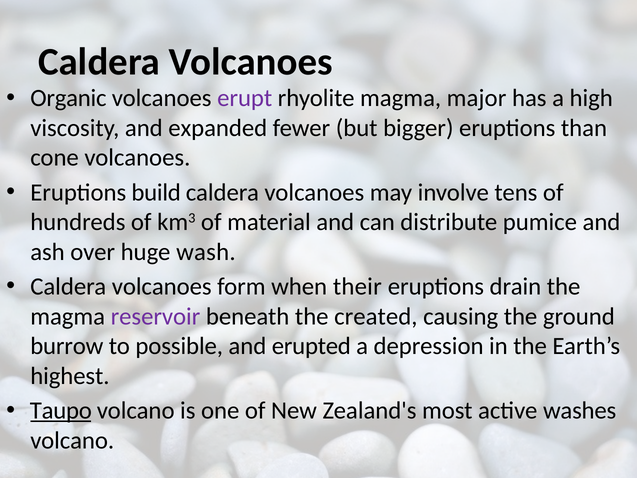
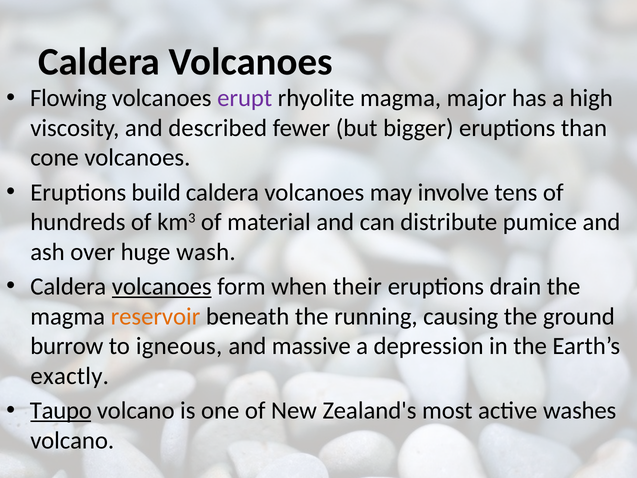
Organic: Organic -> Flowing (68, 98)
expanded: expanded -> described (218, 128)
volcanoes underline: none -> present (162, 287)
reservoir colour: purple -> orange (156, 316)
created: created -> running (376, 316)
possible: possible -> igneous (179, 346)
erupted: erupted -> massive (311, 346)
highest: highest -> exactly (70, 376)
